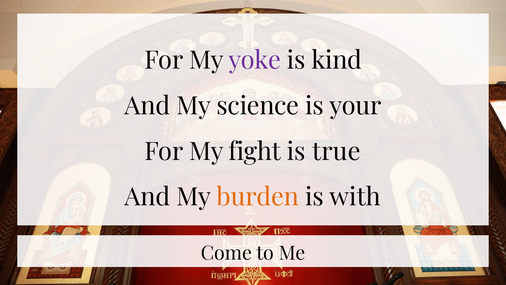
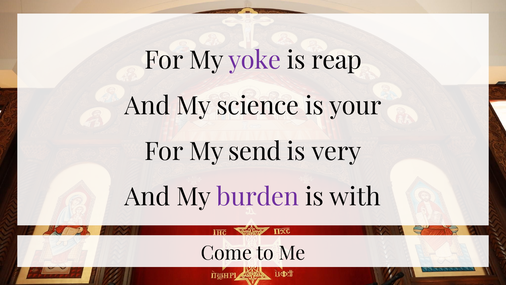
kind: kind -> reap (337, 60)
fight: fight -> send (255, 151)
true: true -> very (337, 151)
burden colour: orange -> purple (258, 197)
